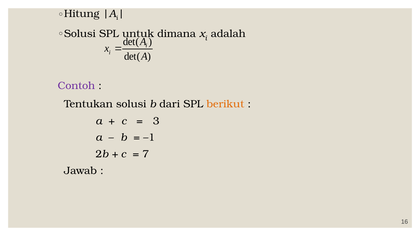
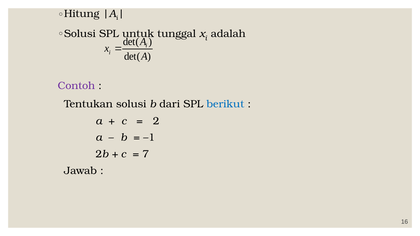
dimana: dimana -> tunggal (177, 34)
berikut colour: orange -> blue (225, 104)
3: 3 -> 2 (156, 121)
